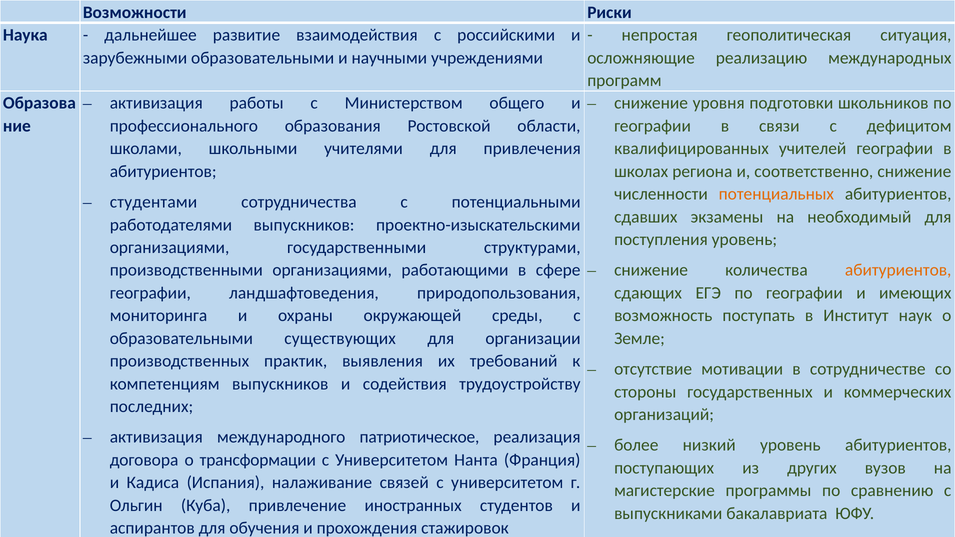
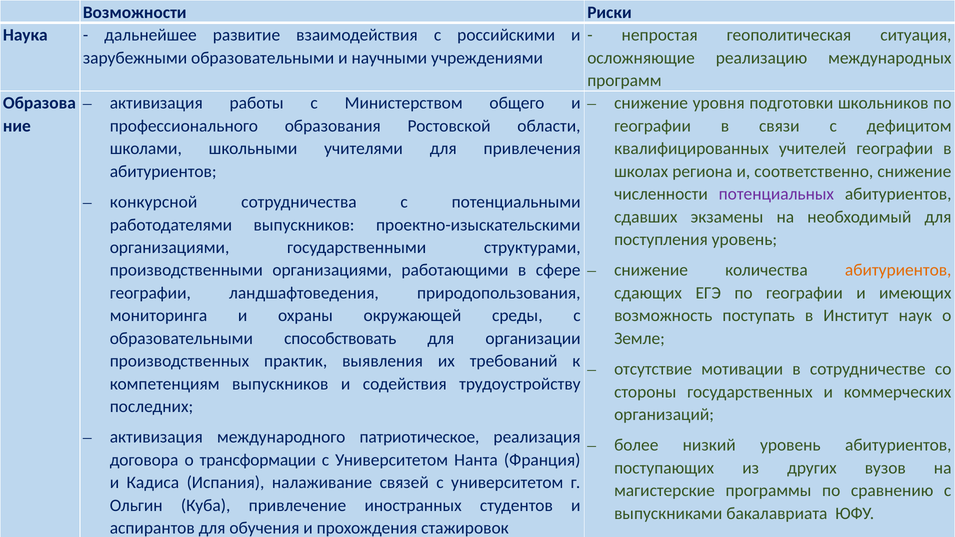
потенциальных colour: orange -> purple (776, 194)
студентами: студентами -> конкурсной (154, 202)
существующих: существующих -> способствовать (340, 339)
